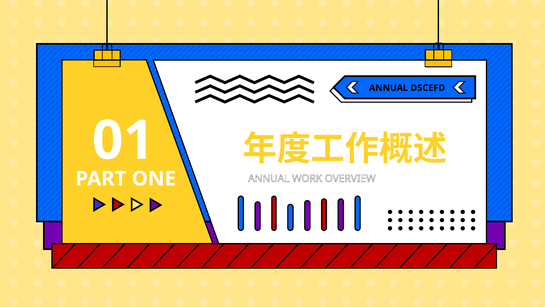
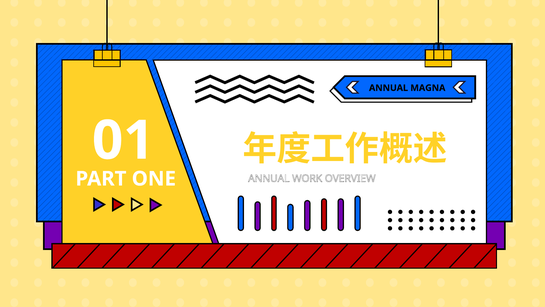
DSCEFD: DSCEFD -> MAGNA (428, 88)
